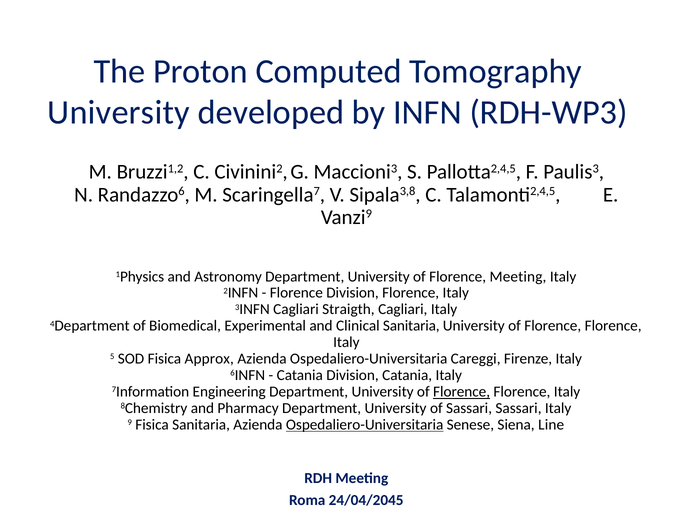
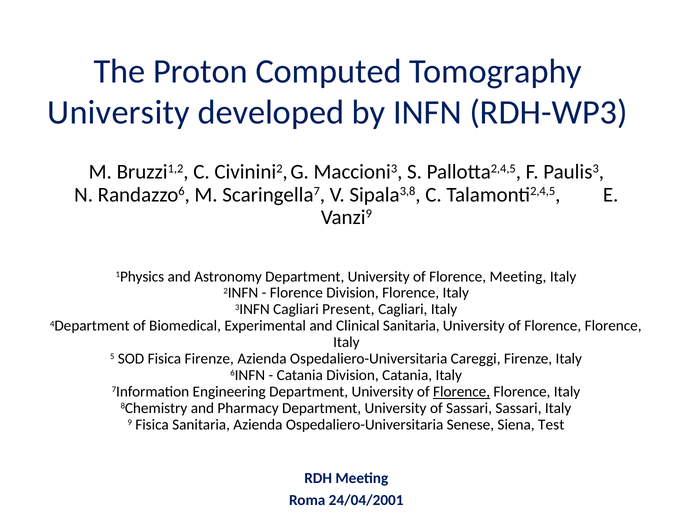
Straigth: Straigth -> Present (348, 310)
Fisica Approx: Approx -> Firenze (209, 359)
Ospedaliero-Universitaria underline: present -> none (365, 425)
Line: Line -> Test (551, 425)
24/04/2045: 24/04/2045 -> 24/04/2001 (366, 500)
